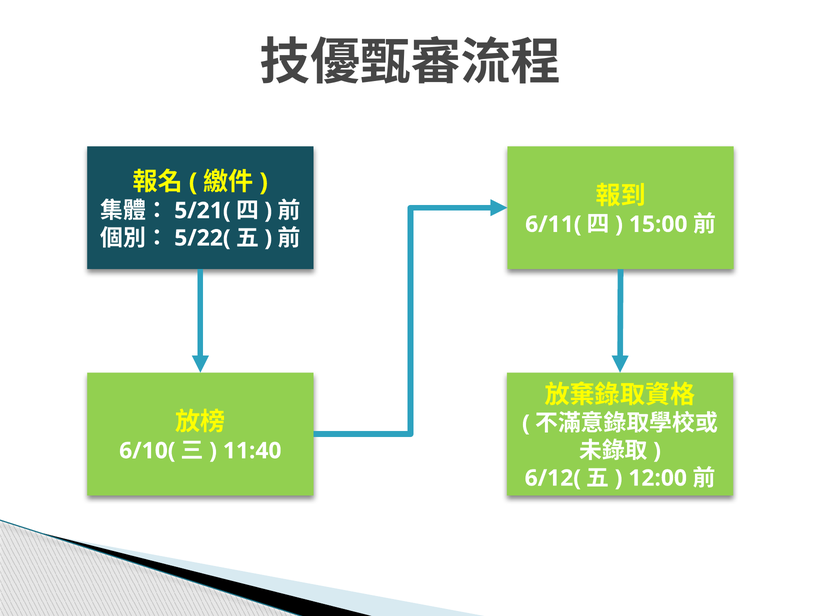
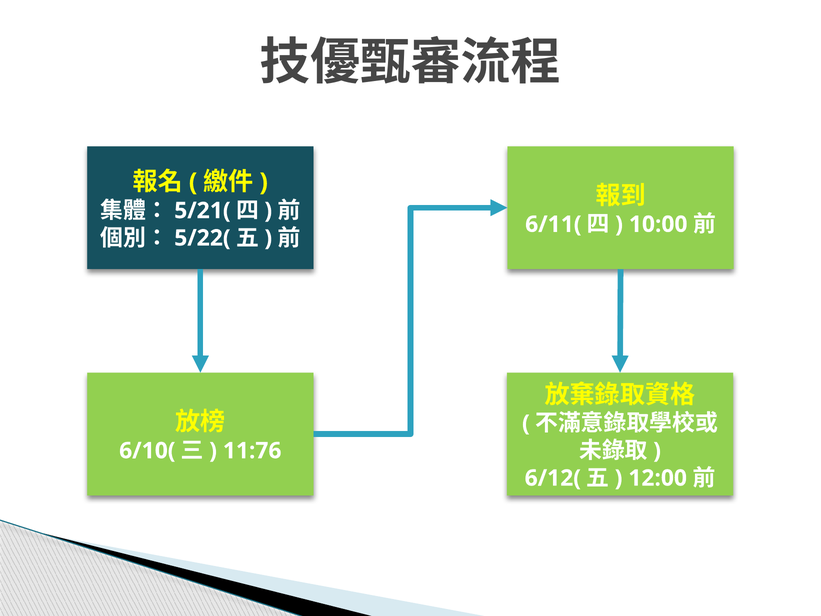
15:00: 15:00 -> 10:00 (658, 224)
11:40: 11:40 -> 11:76 (252, 451)
